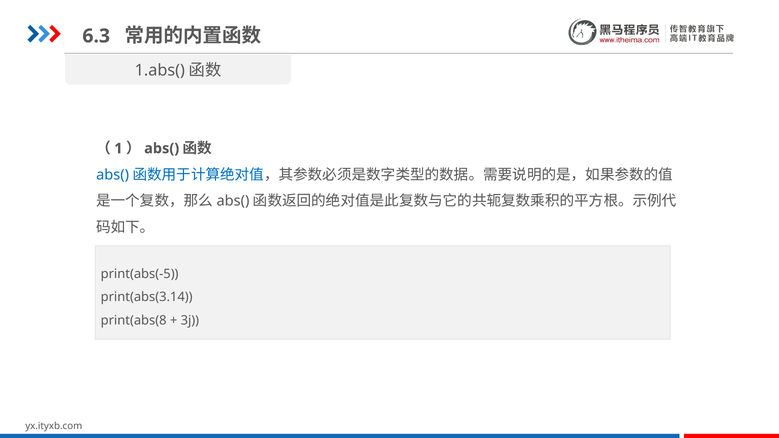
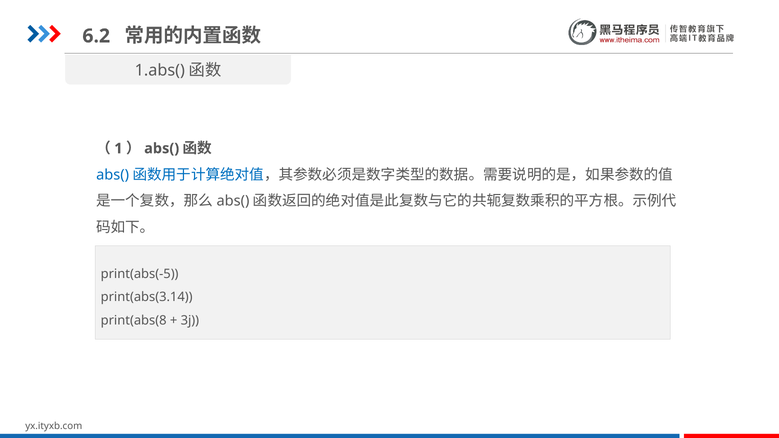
6.3: 6.3 -> 6.2 (96, 36)
